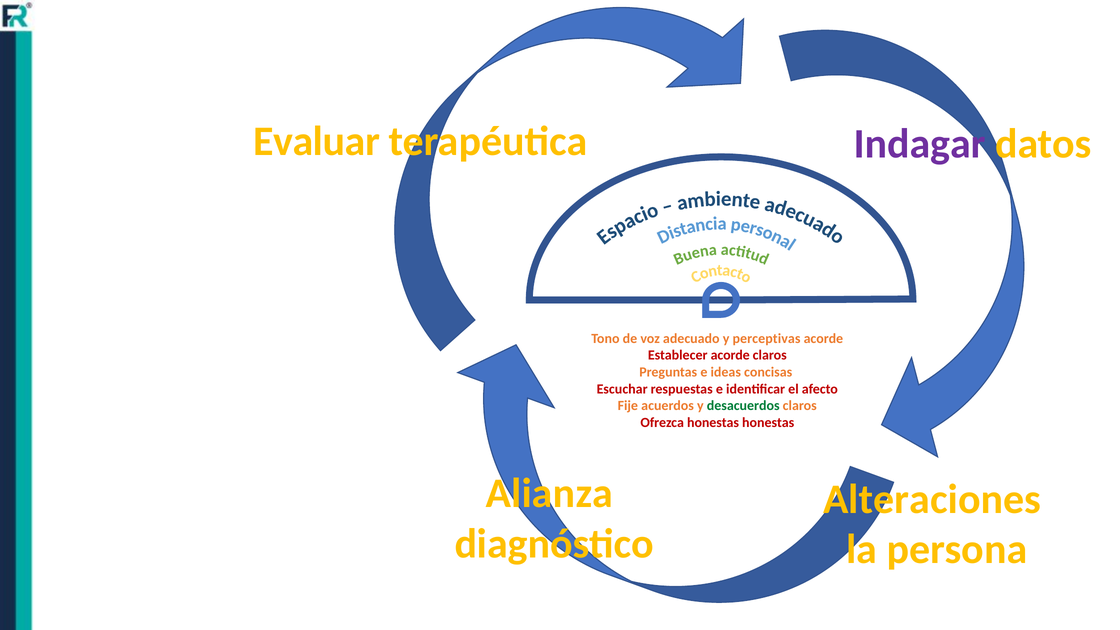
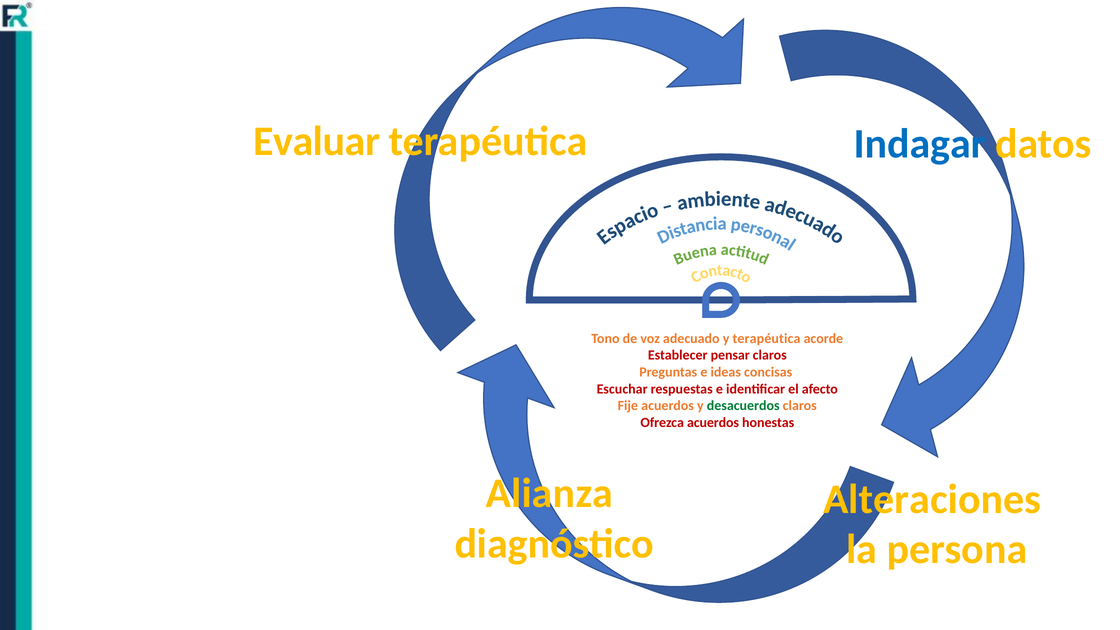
Indagar colour: purple -> blue (920, 144)
y perceptivas: perceptivas -> terapéutica (766, 339)
Establecer acorde: acorde -> pensar (730, 355)
honestas: honestas -> acuerdos (713, 423)
